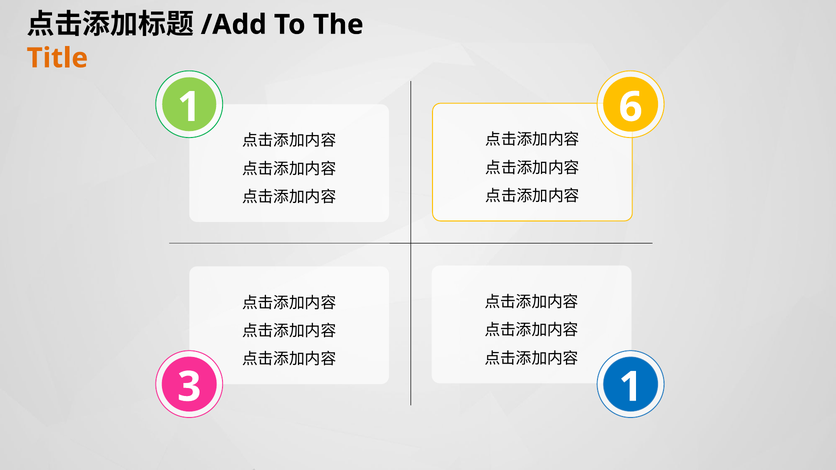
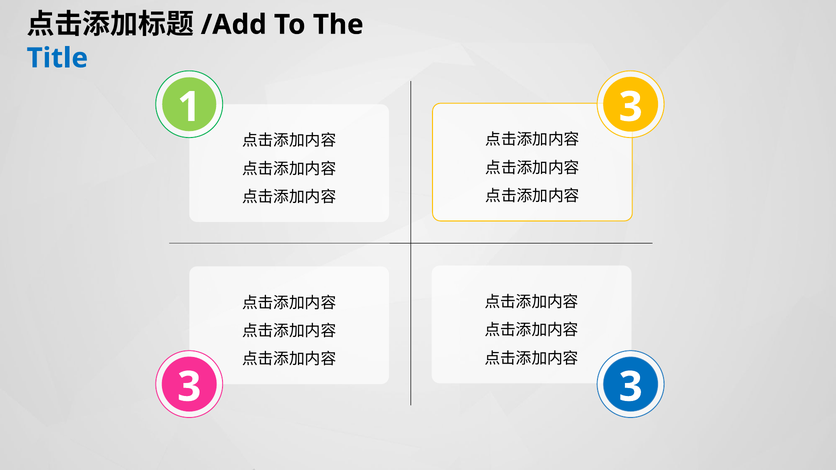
Title colour: orange -> blue (57, 58)
1 6: 6 -> 3 (631, 107)
1: 1 -> 3 (631, 387)
